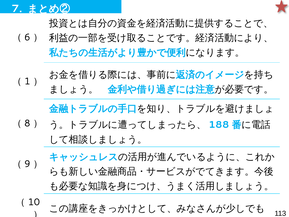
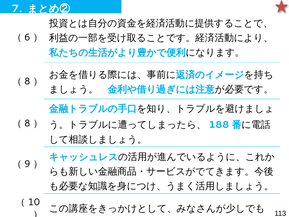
1: 1 -> 8 (27, 81)
